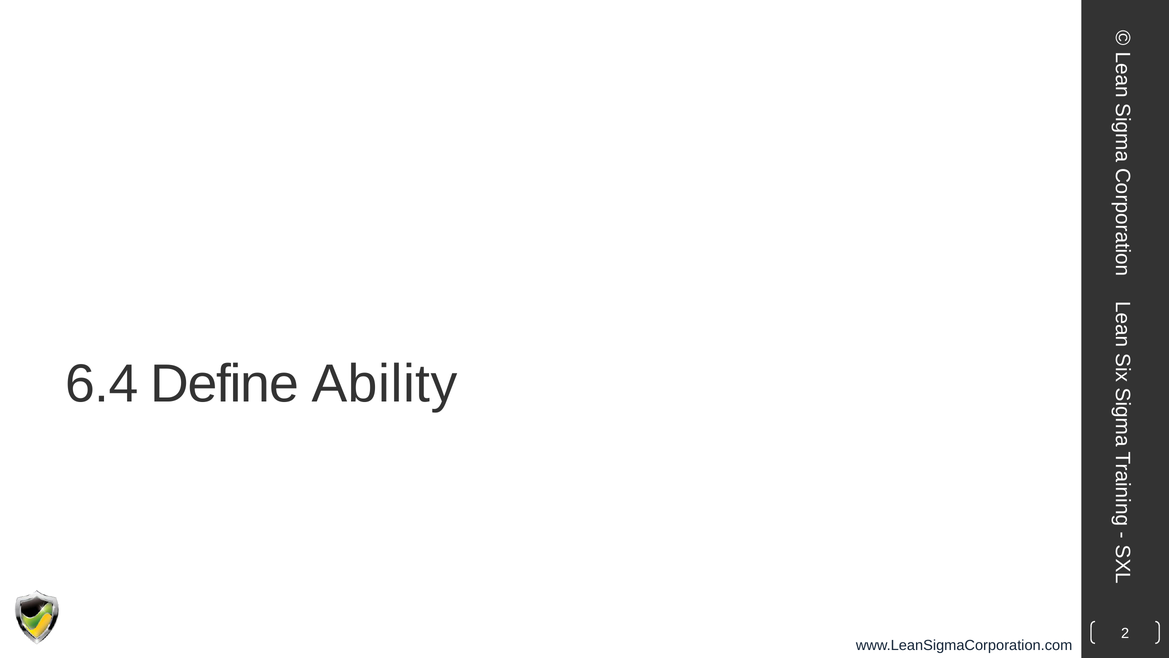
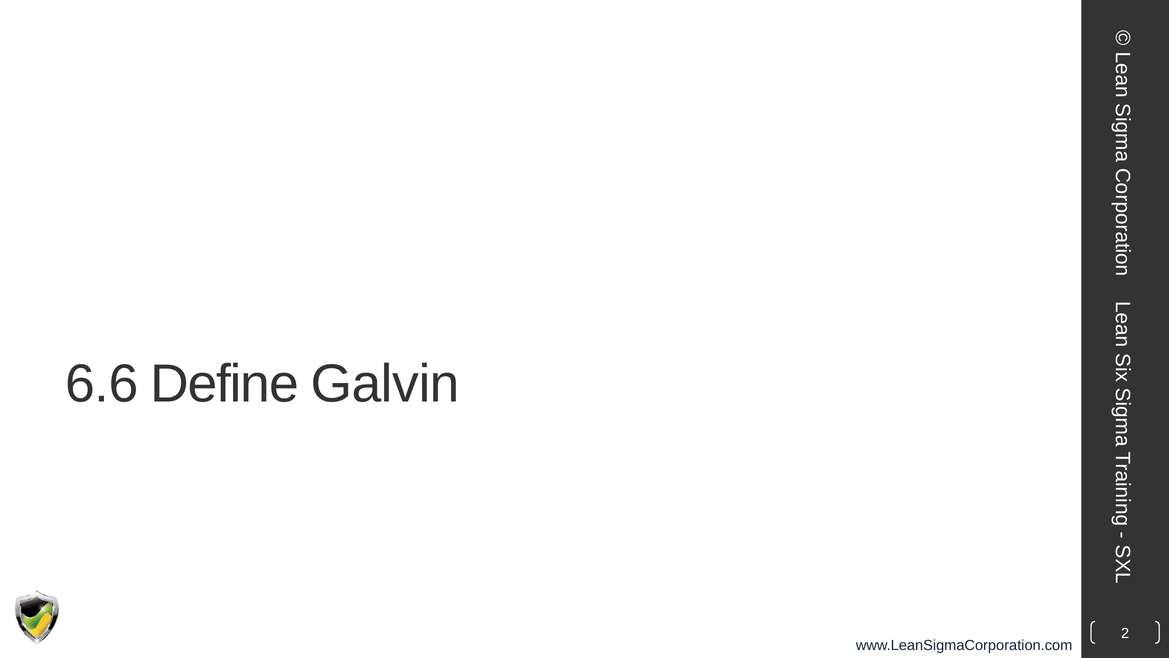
6.4: 6.4 -> 6.6 (102, 384)
Ability: Ability -> Galvin (385, 384)
